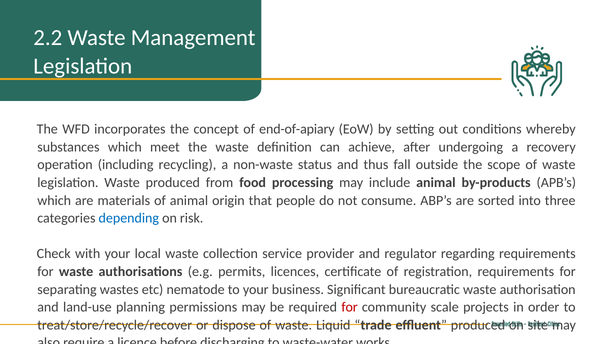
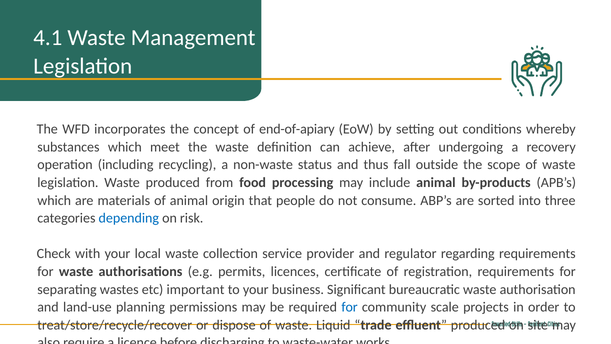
2.2: 2.2 -> 4.1 (48, 38)
nematode: nematode -> important (196, 289)
for colour: red -> blue (350, 307)
